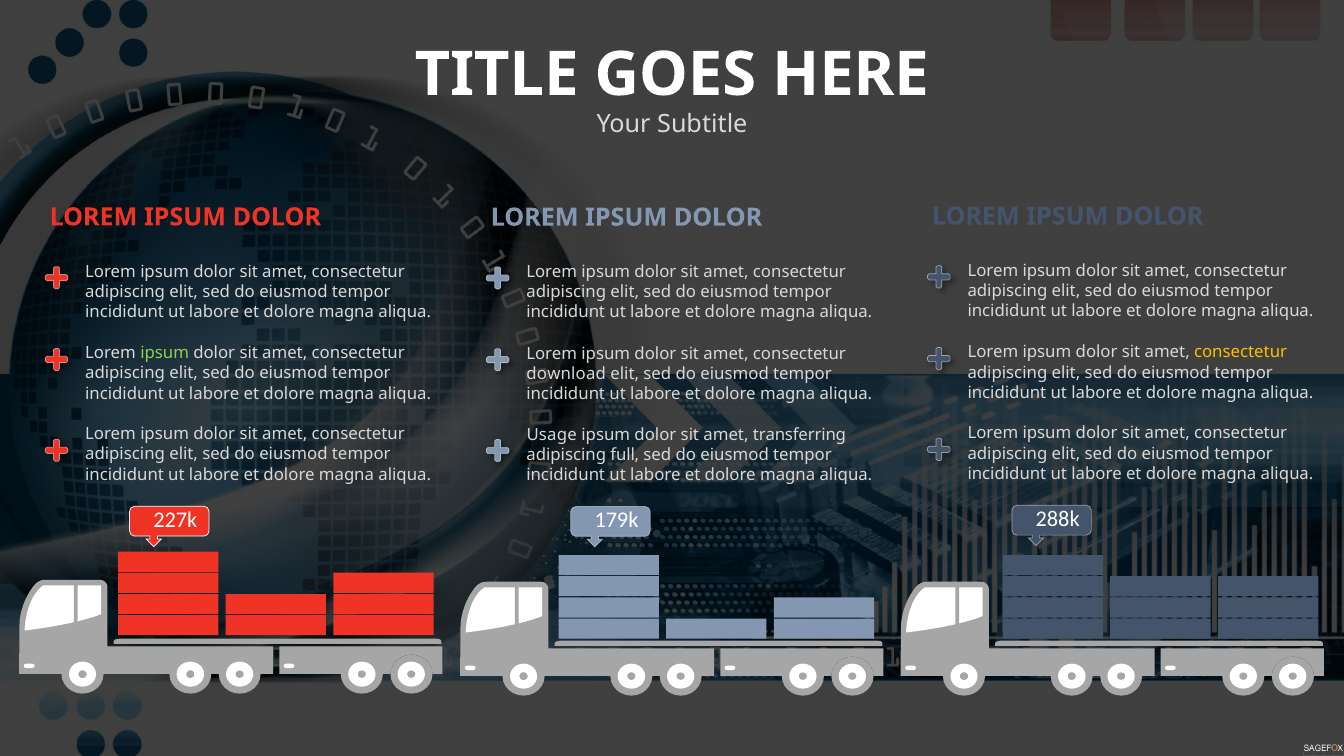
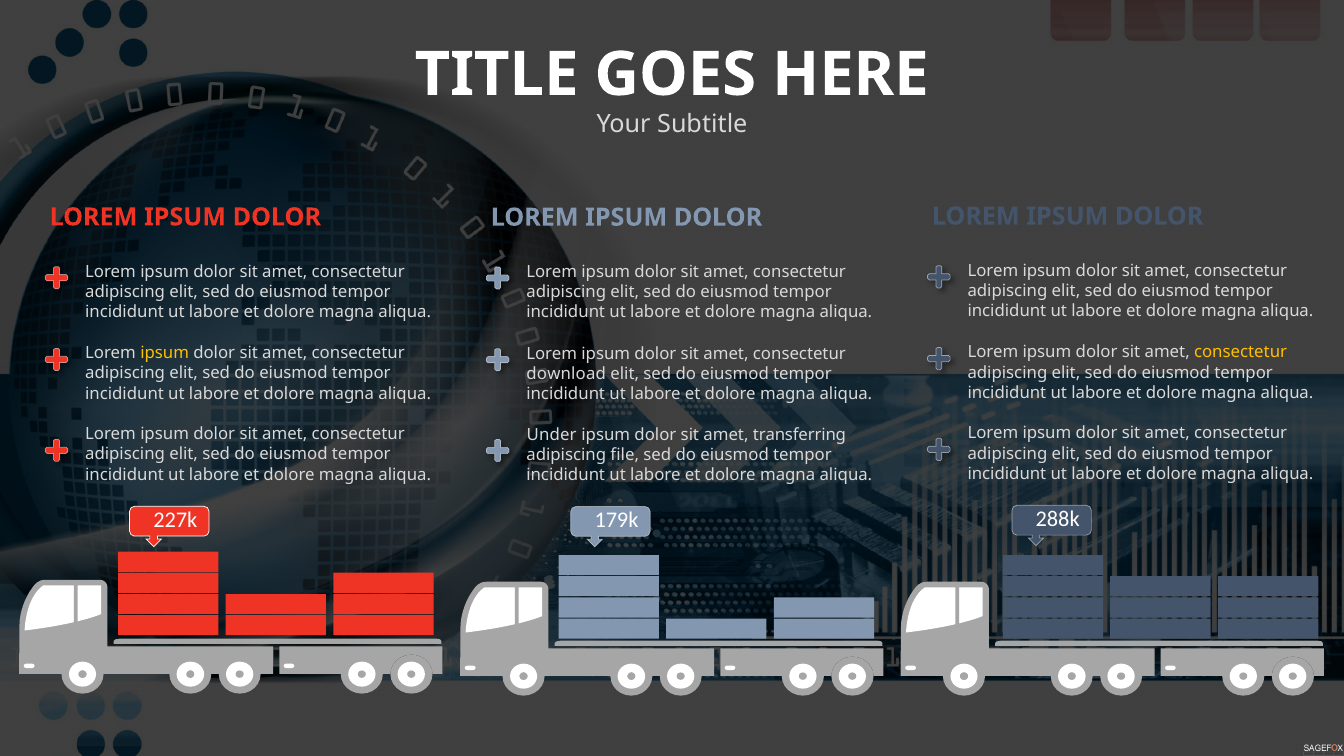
ipsum colour: light green -> yellow (165, 353)
Usage: Usage -> Under (552, 435)
full: full -> file (625, 455)
